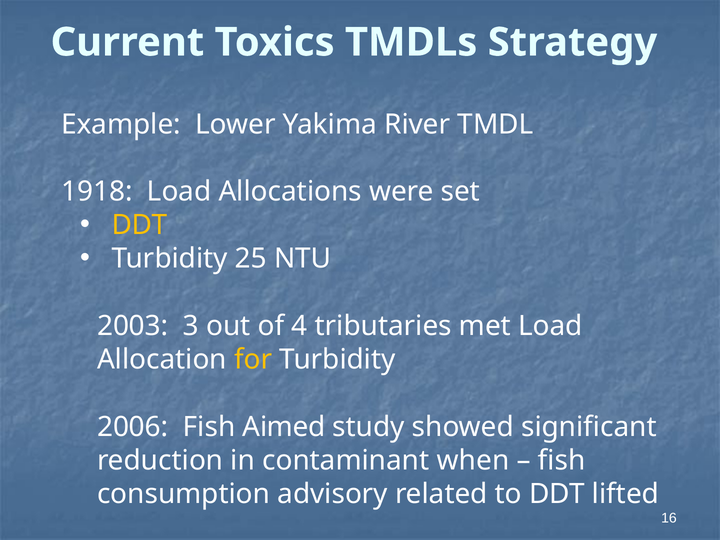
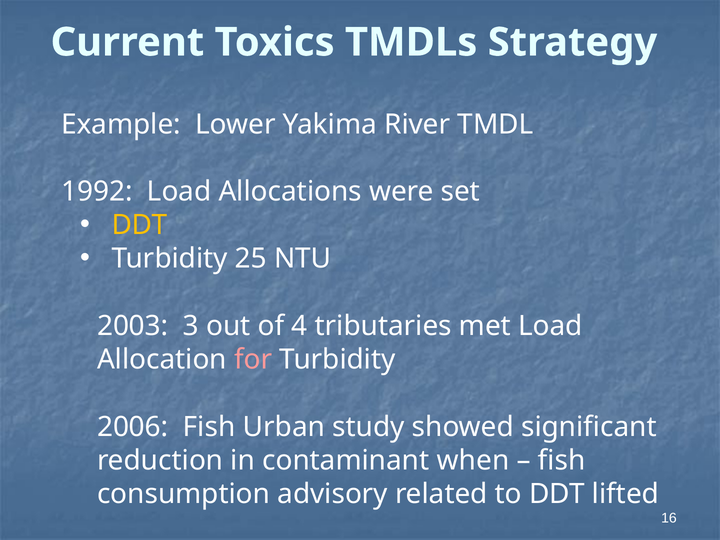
1918: 1918 -> 1992 (97, 192)
for colour: yellow -> pink (253, 360)
Aimed: Aimed -> Urban (284, 427)
